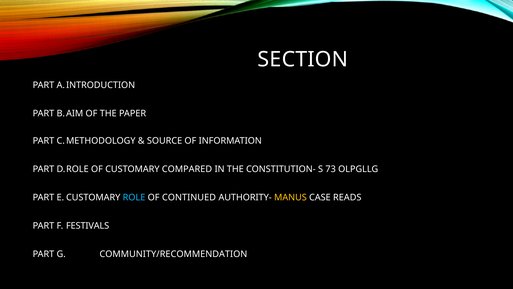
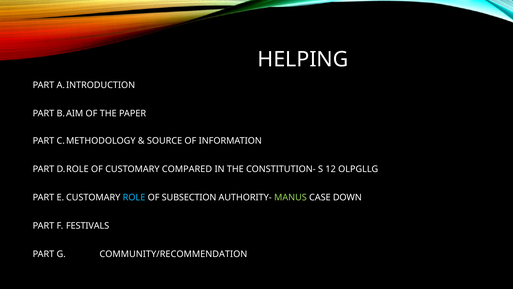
SECTION: SECTION -> HELPING (303, 59)
73: 73 -> 12 (331, 169)
CONTINUED: CONTINUED -> SUBSECTION (189, 197)
MANUS colour: yellow -> light green (290, 197)
READS: READS -> DOWN (347, 197)
